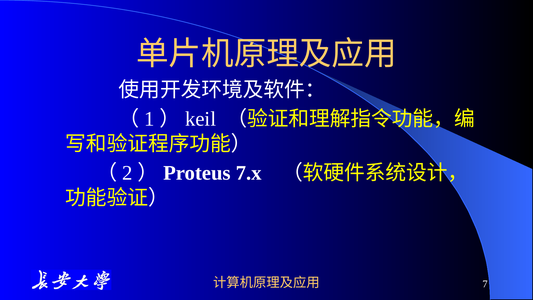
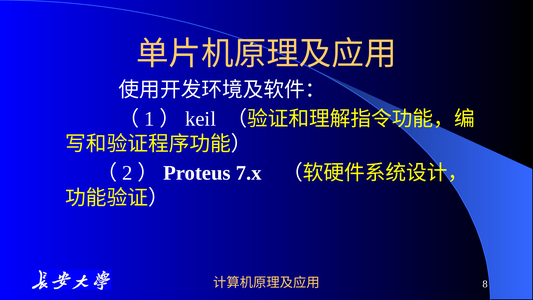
7: 7 -> 8 (485, 284)
